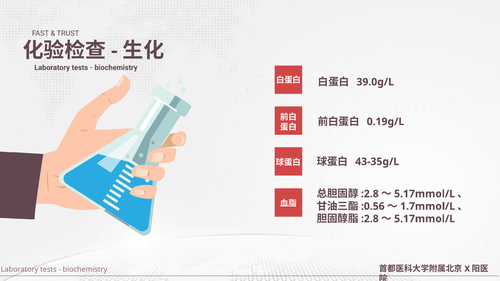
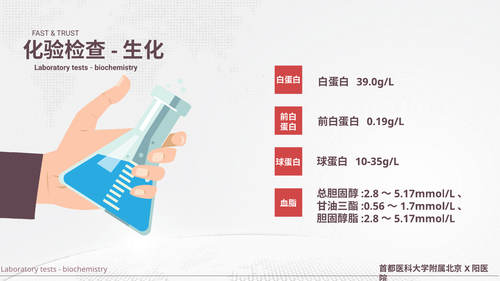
43-35g/L: 43-35g/L -> 10-35g/L (377, 162)
